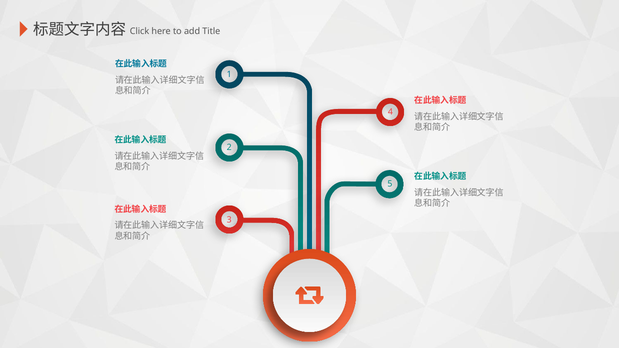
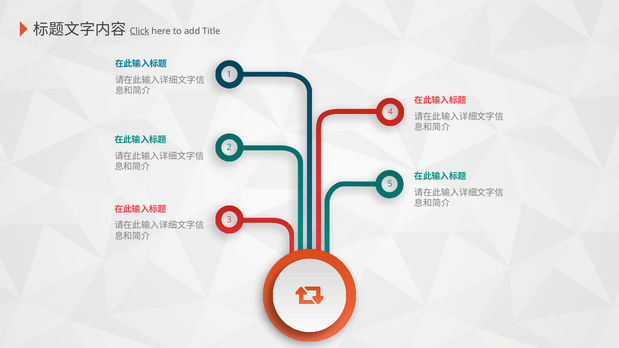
Click underline: none -> present (140, 31)
